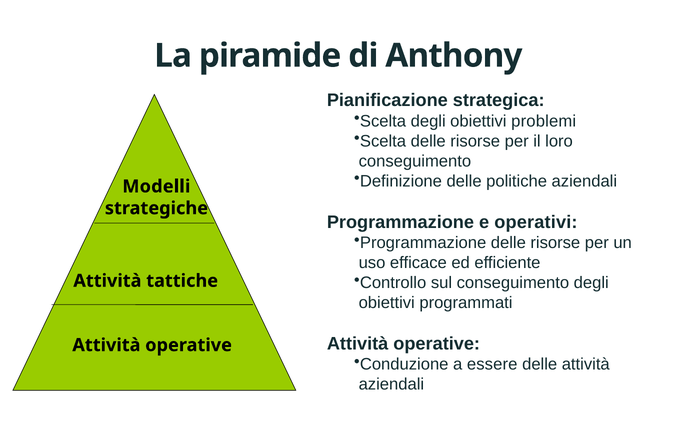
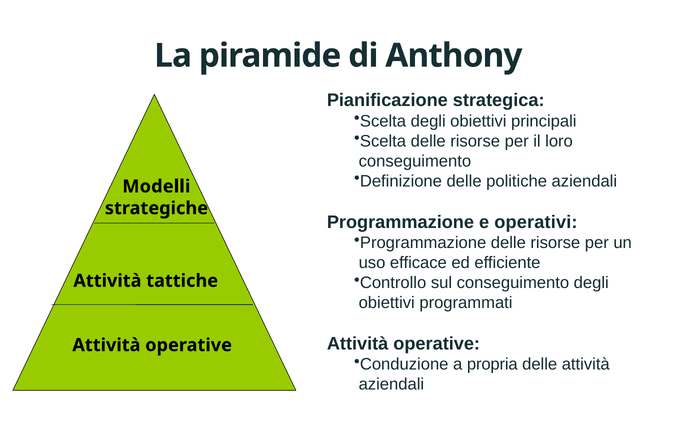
problemi: problemi -> principali (544, 121)
essere: essere -> propria (492, 364)
